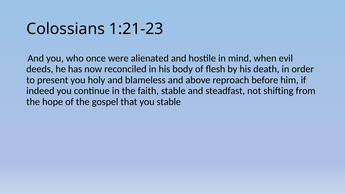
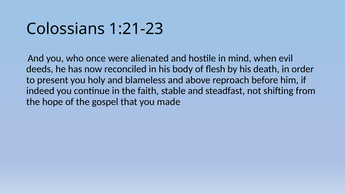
you stable: stable -> made (169, 102)
